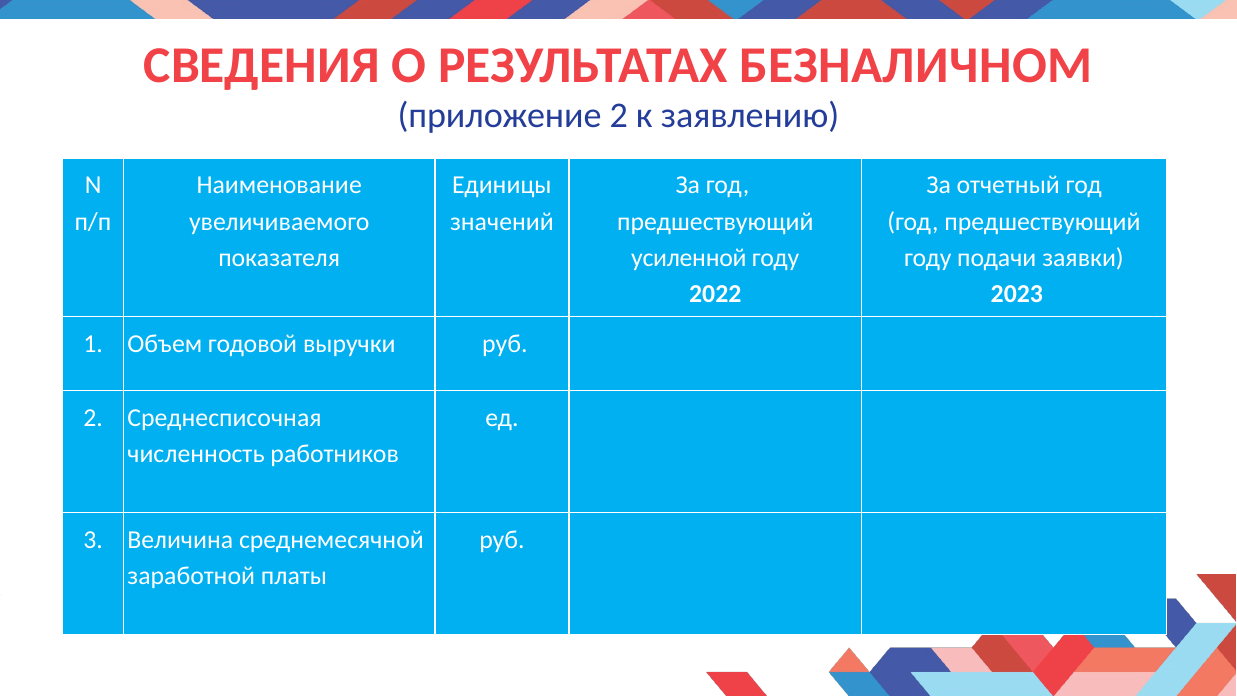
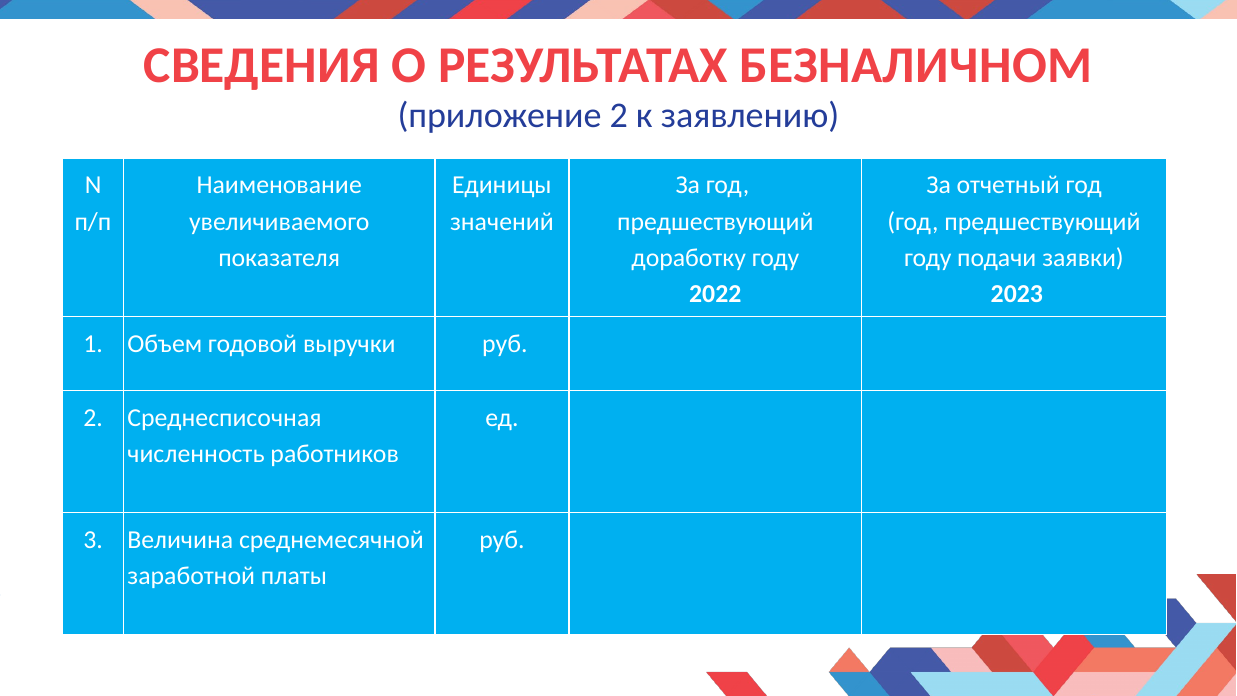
усиленной: усиленной -> доработку (689, 258)
